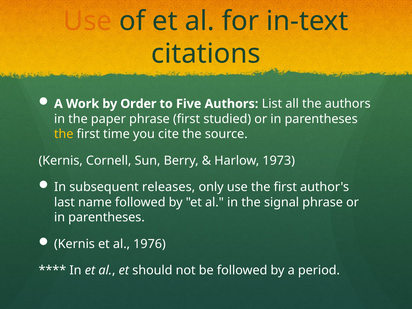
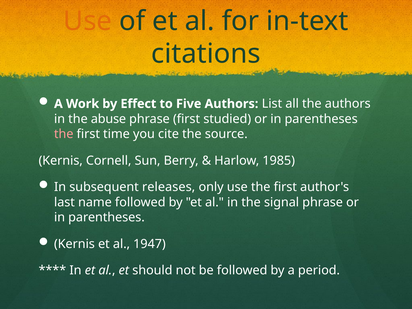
Order: Order -> Effect (138, 104)
paper: paper -> abuse (108, 119)
the colour: yellow -> pink (64, 134)
1973: 1973 -> 1985 (279, 161)
1976: 1976 -> 1947 (149, 244)
